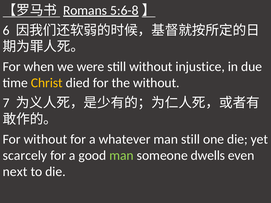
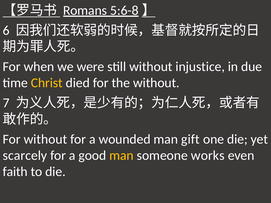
whatever: whatever -> wounded (125, 139)
man still: still -> gift (190, 139)
man colour: light green -> yellow (121, 156)
dwells: dwells -> works (208, 156)
next: next -> faith (15, 172)
